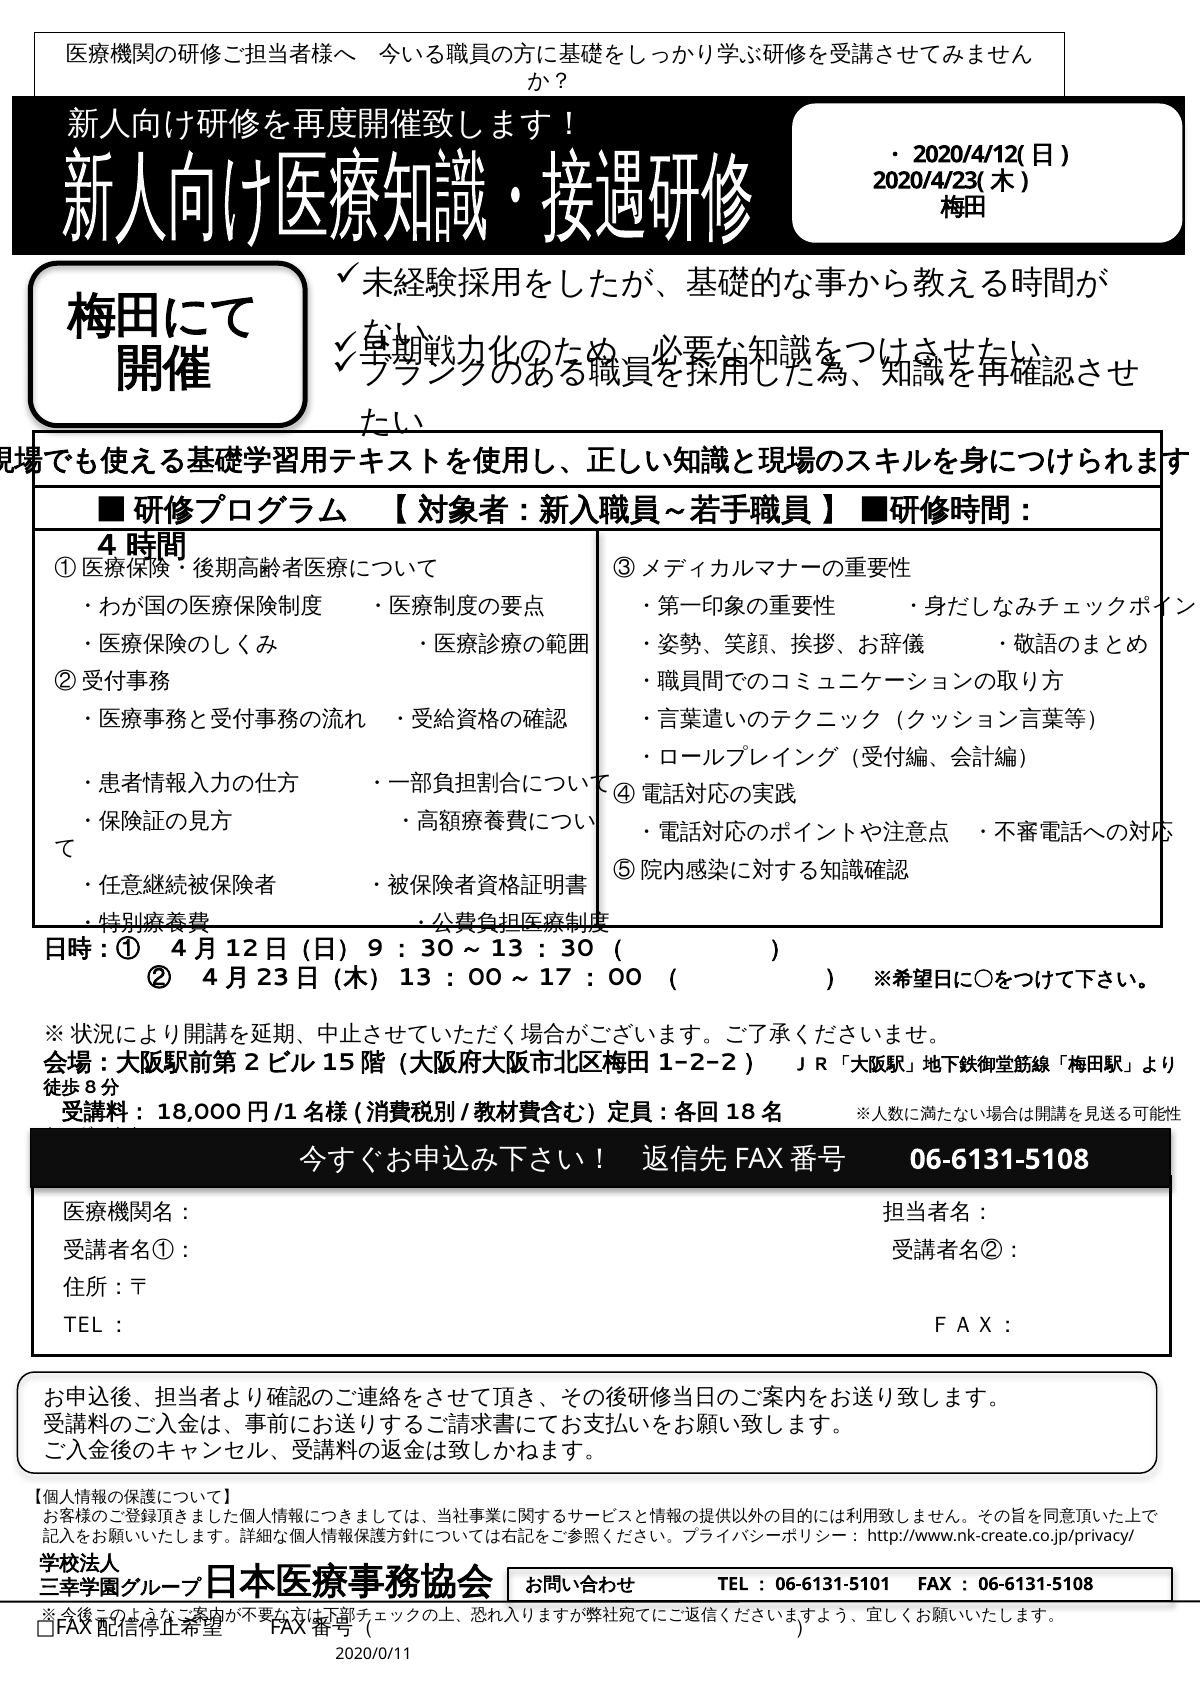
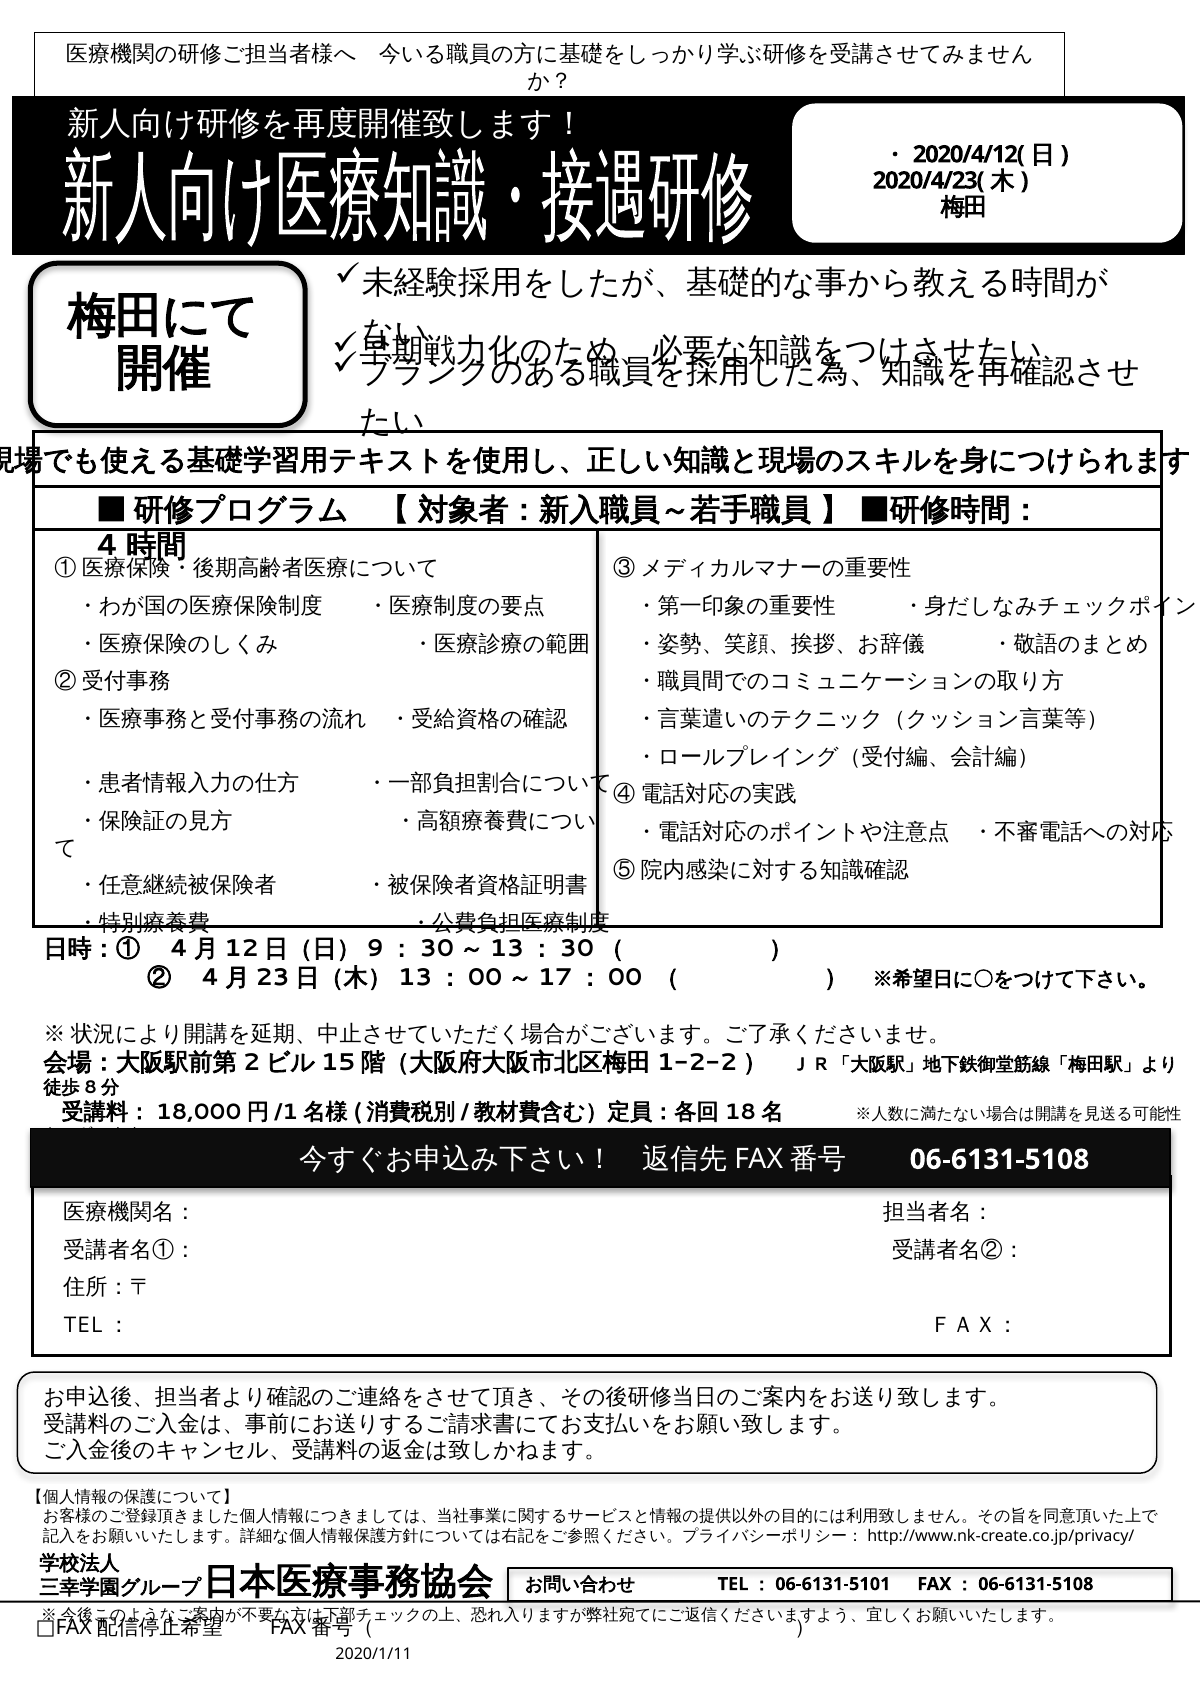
2020/0/11: 2020/0/11 -> 2020/1/11 (374, 1654)
